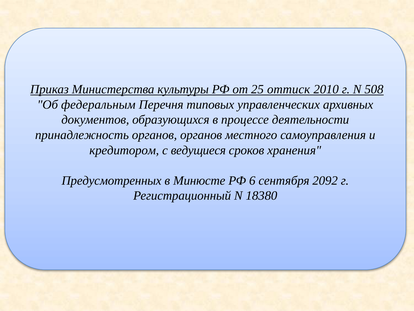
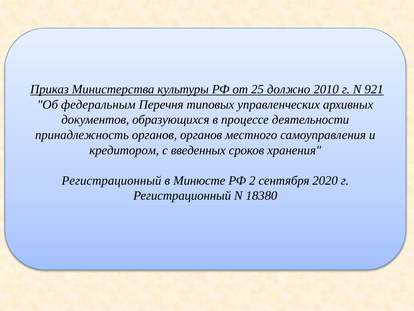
оттиск: оттиск -> должно (289, 89)
508: 508 -> 921 (374, 89)
ведущиеся: ведущиеся -> введенных (198, 150)
Предусмотренных: Предусмотренных -> Регистрационный (111, 180)
6: 6 -> 2 (252, 180)
2092: 2092 -> 2020 (325, 180)
